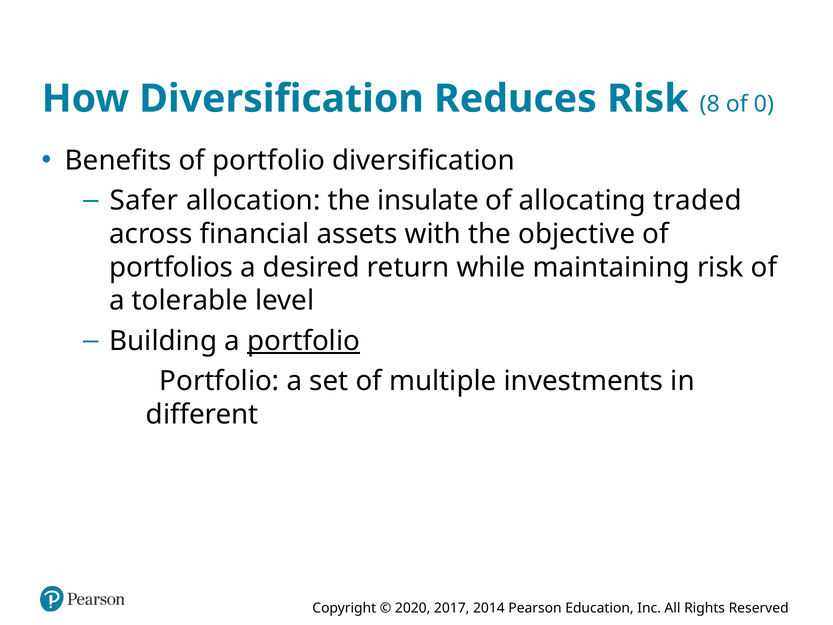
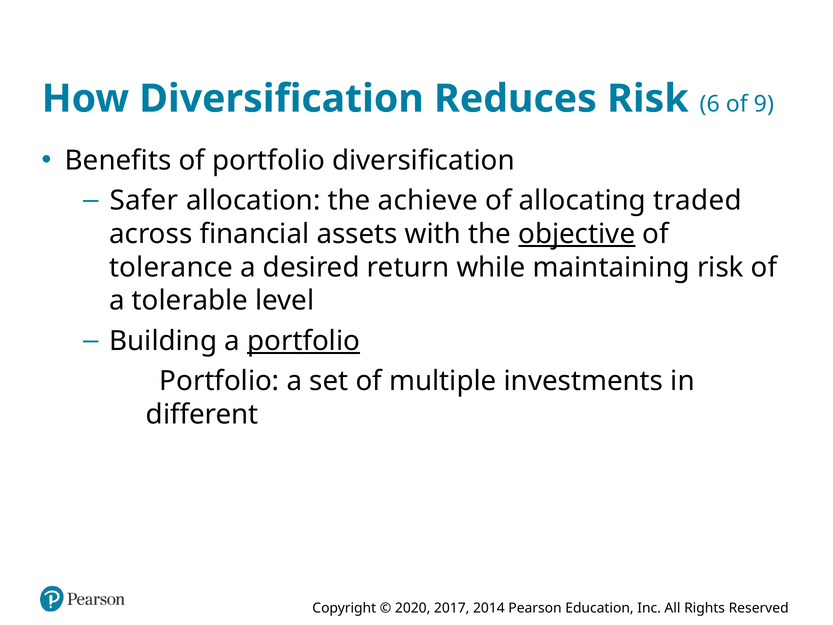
8: 8 -> 6 (710, 104)
0: 0 -> 9 (764, 104)
insulate: insulate -> achieve (428, 201)
objective underline: none -> present (577, 234)
portfolios: portfolios -> tolerance (171, 267)
